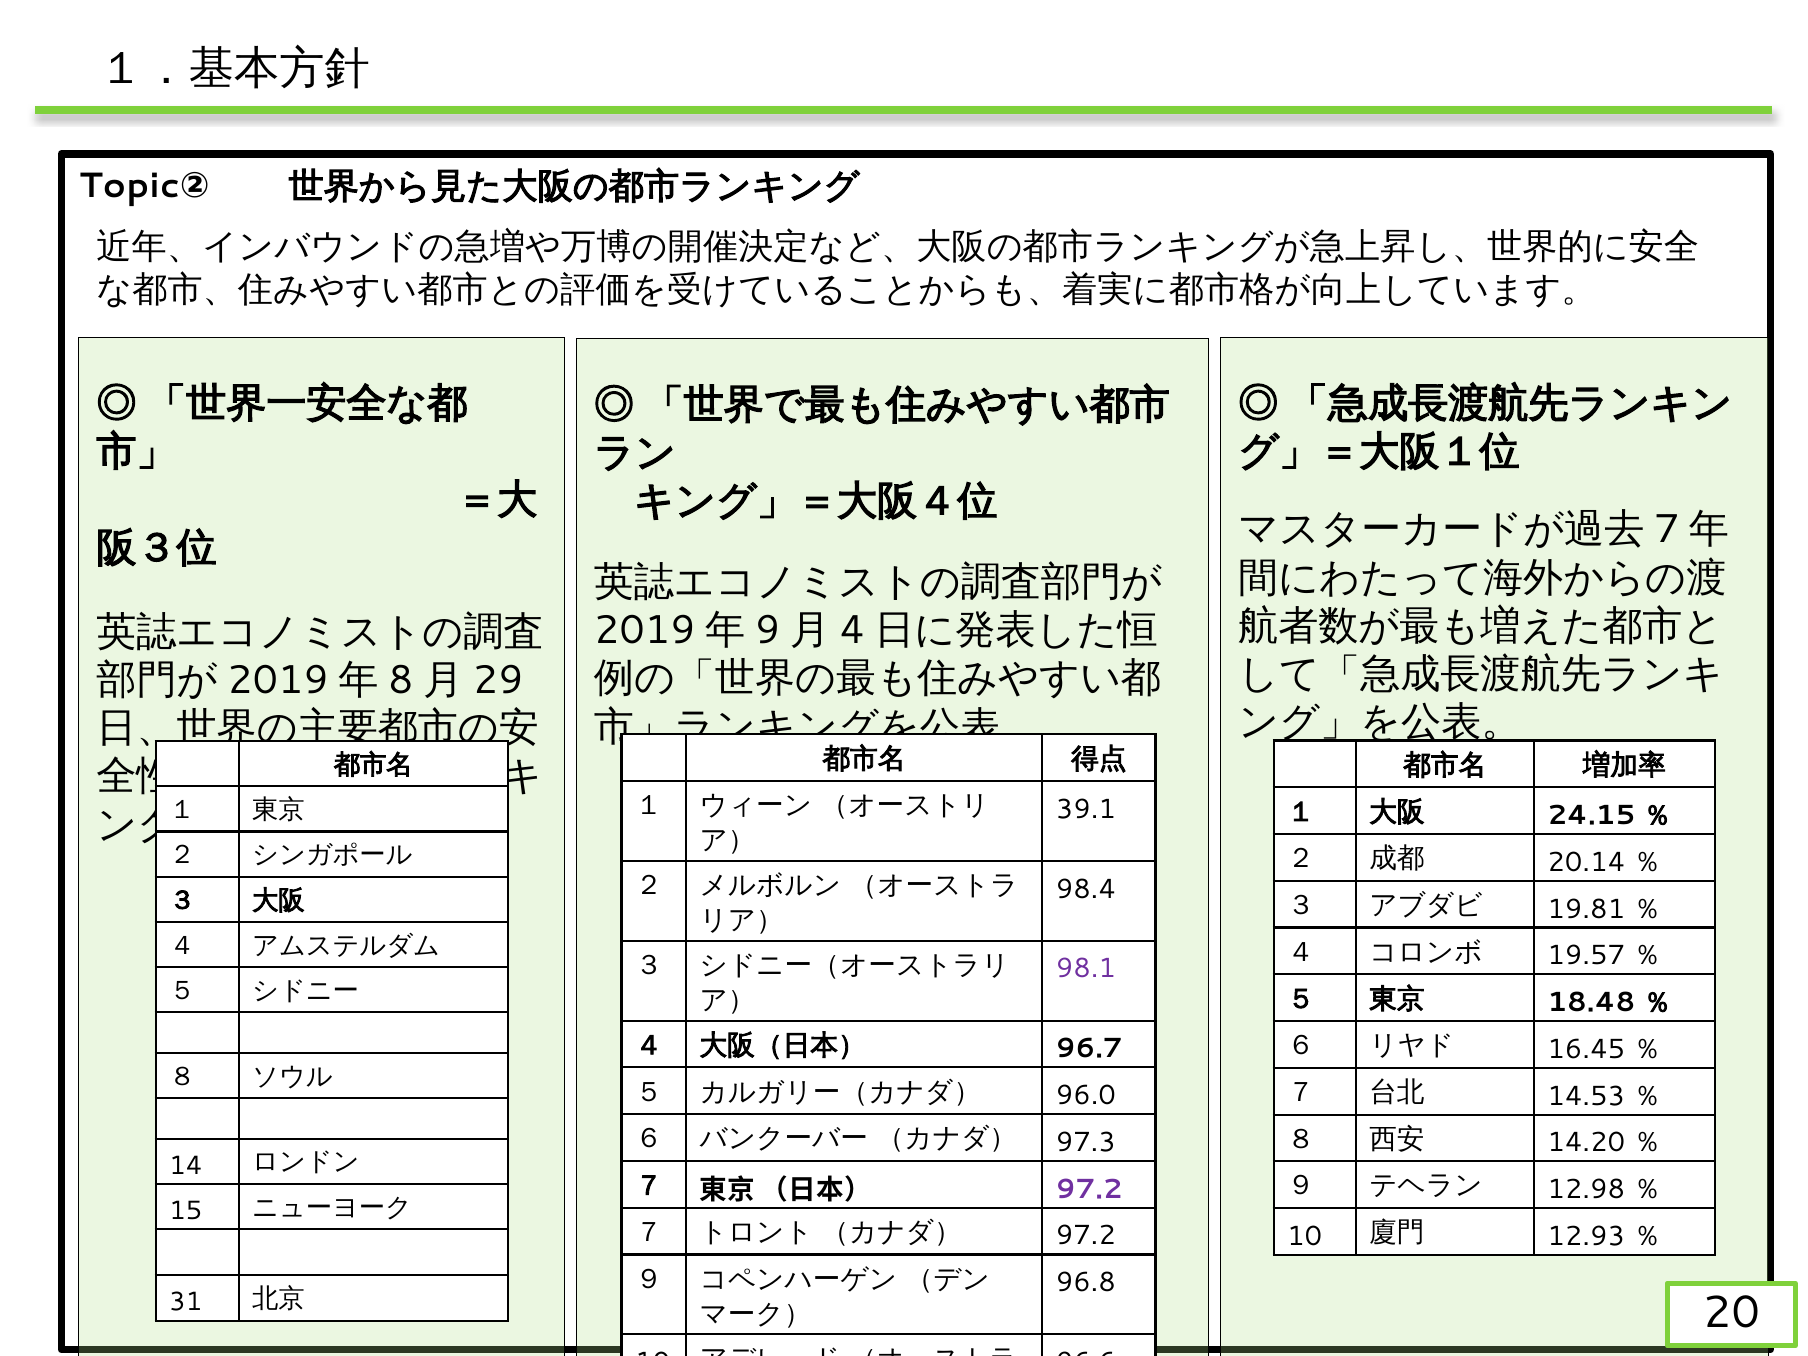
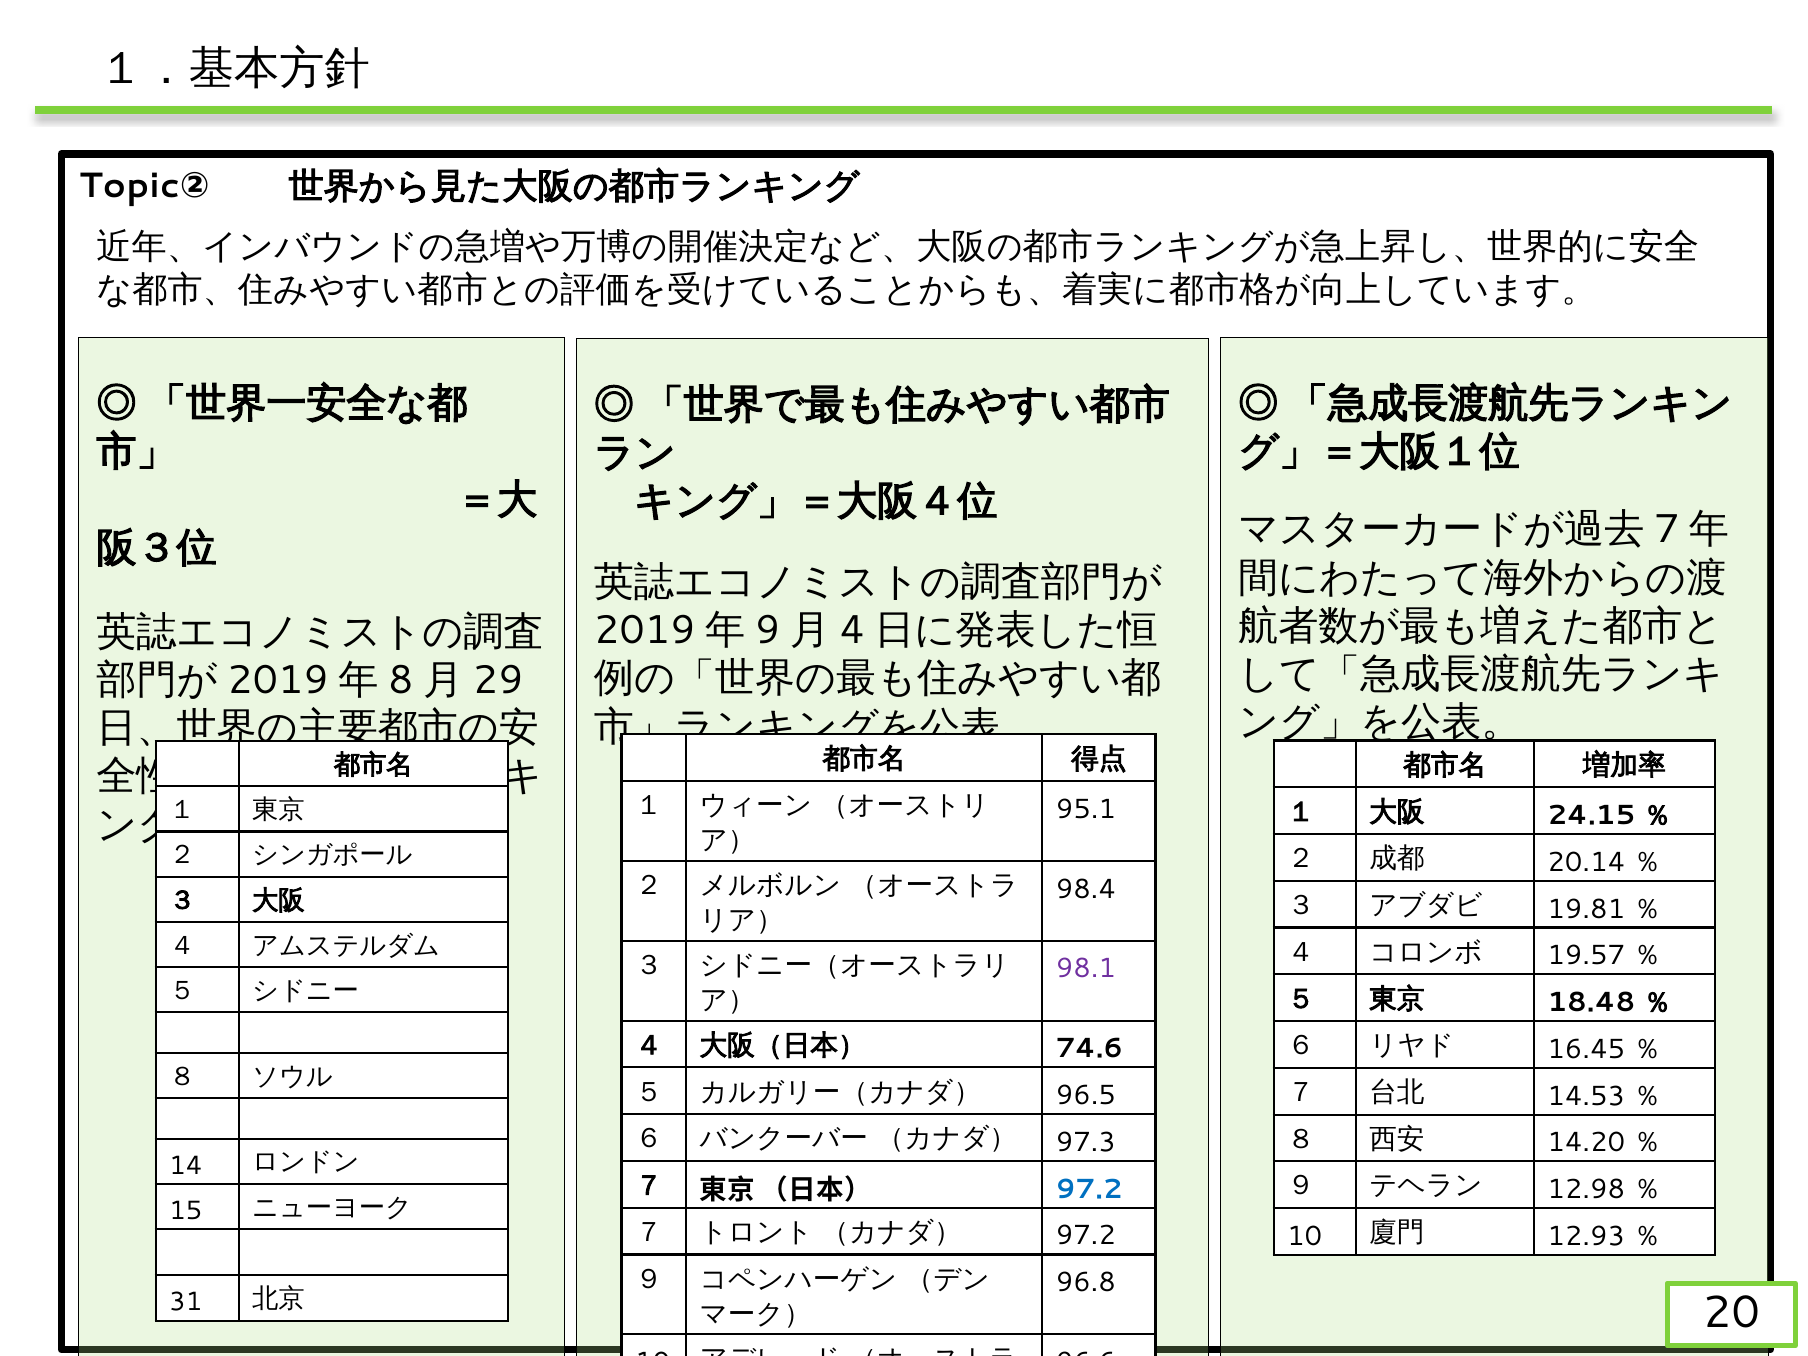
39.1: 39.1 -> 95.1 (1086, 809)
96.7: 96.7 -> 74.6 (1089, 1049)
96.0: 96.0 -> 96.5 (1086, 1096)
97.2 colour: purple -> blue (1089, 1189)
